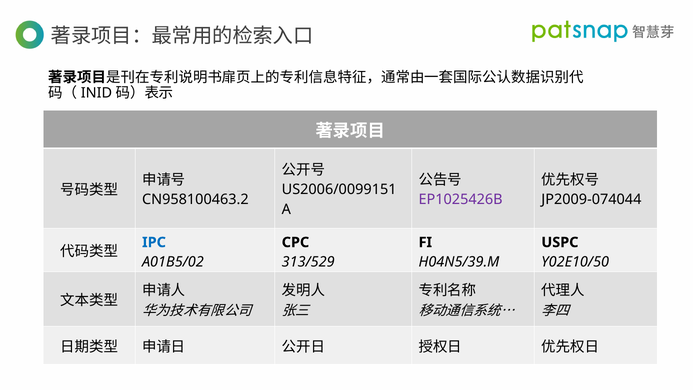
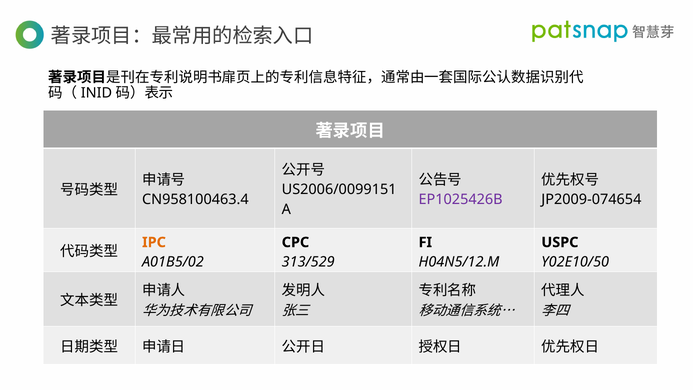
CN958100463.2: CN958100463.2 -> CN958100463.4 (195, 200)
JP2009-074044: JP2009-074044 -> JP2009-074654 (591, 200)
IPC colour: blue -> orange (154, 242)
H04N5/39.M: H04N5/39.M -> H04N5/12.M (459, 262)
